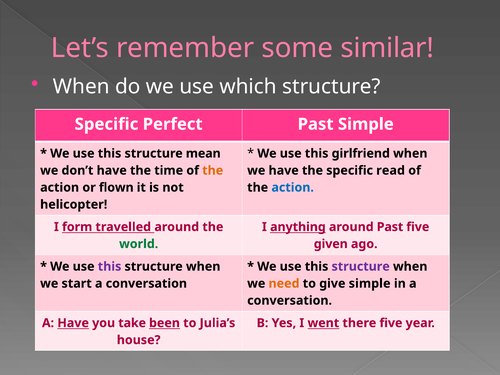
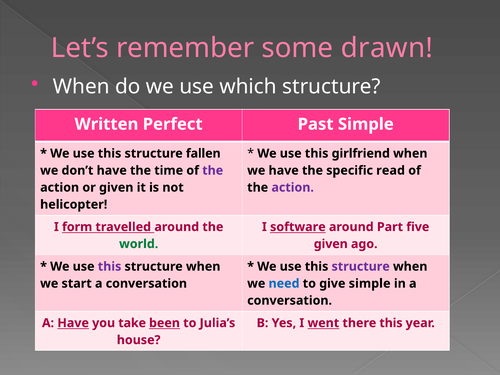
similar: similar -> drawn (387, 48)
Specific: Specific -> Written (107, 124)
mean: mean -> fallen (203, 153)
the colour: orange -> purple (213, 170)
or flown: flown -> given (116, 187)
action colour: blue -> purple (293, 187)
anything: anything -> software (298, 227)
around Past: Past -> Part (390, 227)
need colour: orange -> blue (284, 284)
there five: five -> this (391, 323)
